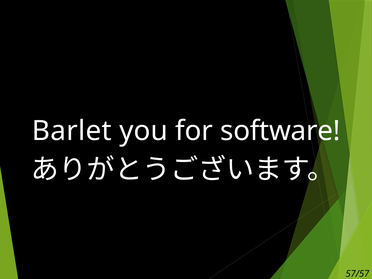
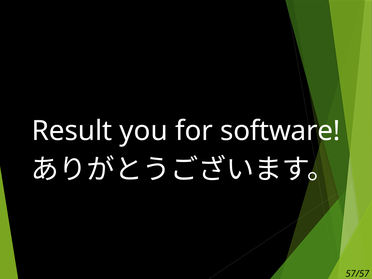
Barlet: Barlet -> Result (72, 131)
